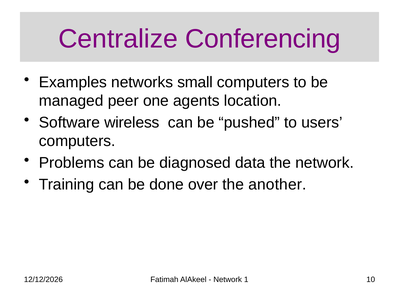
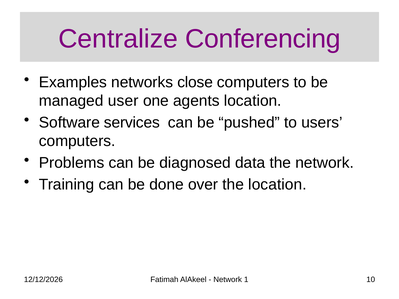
small: small -> close (195, 82)
peer: peer -> user (123, 101)
wireless: wireless -> services (132, 123)
the another: another -> location (277, 185)
